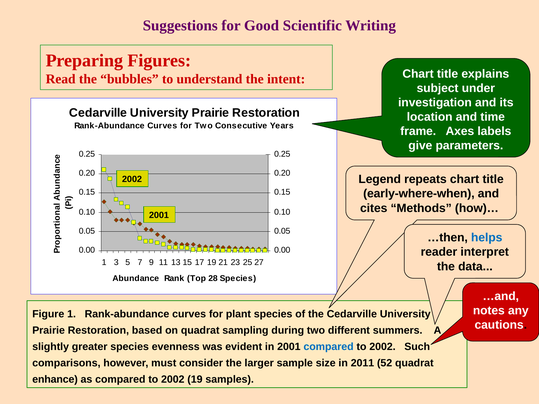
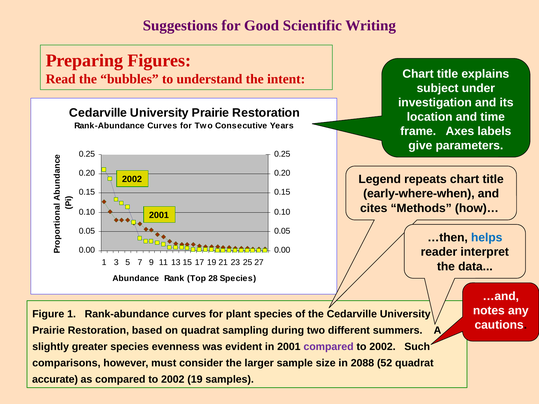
compared colour: blue -> purple (329, 347)
2011: 2011 -> 2088 (362, 363)
enhance: enhance -> accurate (55, 380)
